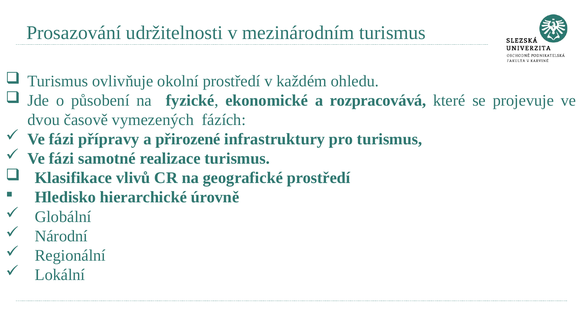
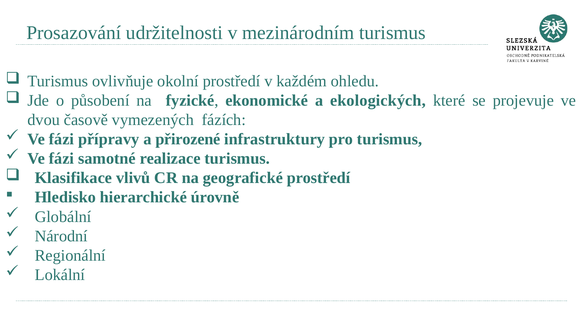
rozpracovává: rozpracovává -> ekologických (378, 101)
